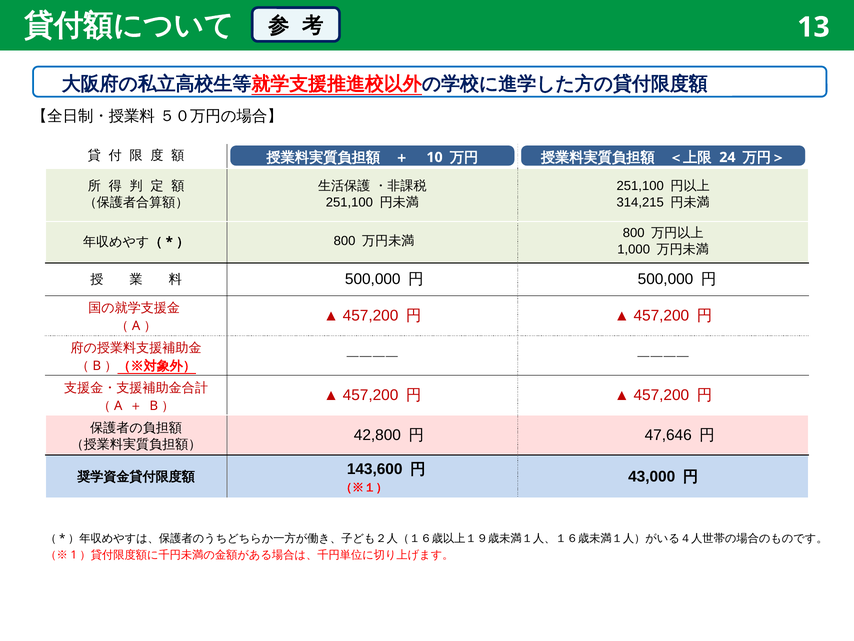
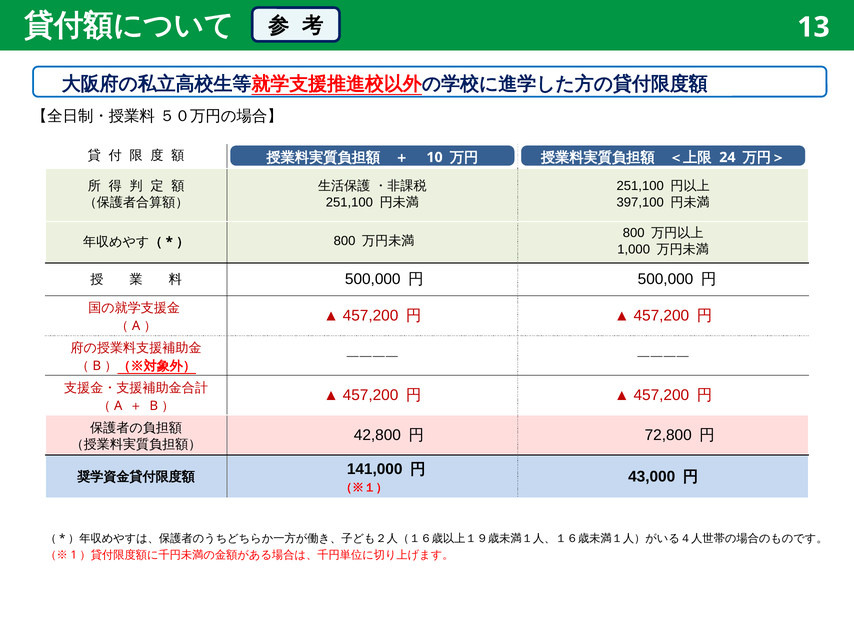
314,215: 314,215 -> 397,100 (640, 202)
47,646: 47,646 -> 72,800 (668, 435)
143,600: 143,600 -> 141,000 (375, 469)
